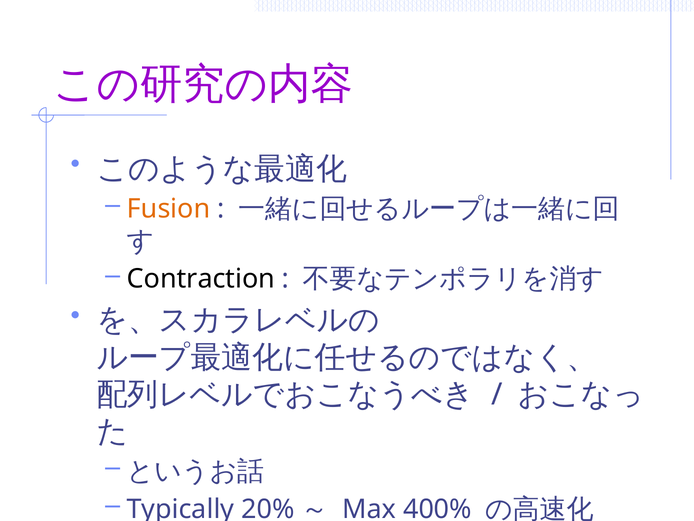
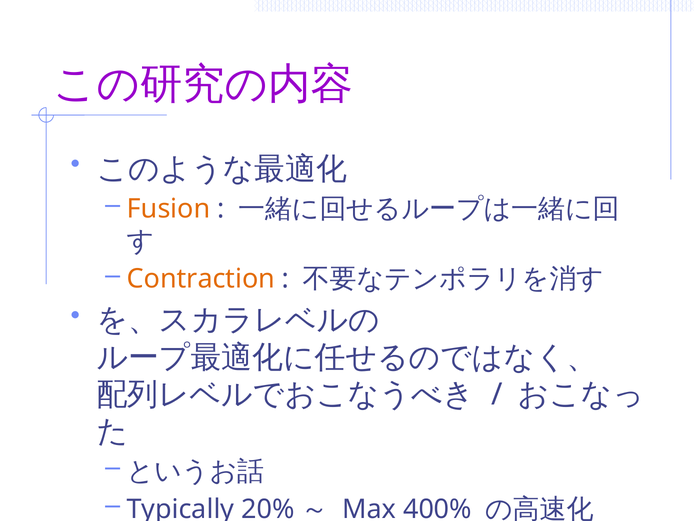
Contraction colour: black -> orange (201, 279)
